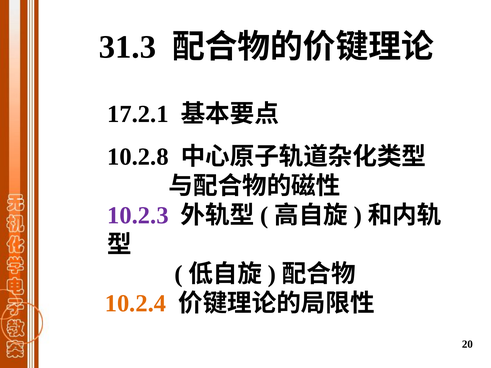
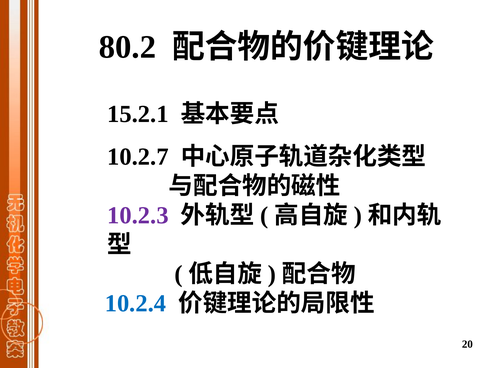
31.3: 31.3 -> 80.2 (127, 47)
17.2.1: 17.2.1 -> 15.2.1 (138, 114)
10.2.8: 10.2.8 -> 10.2.7 (138, 157)
10.2.4 colour: orange -> blue (135, 304)
